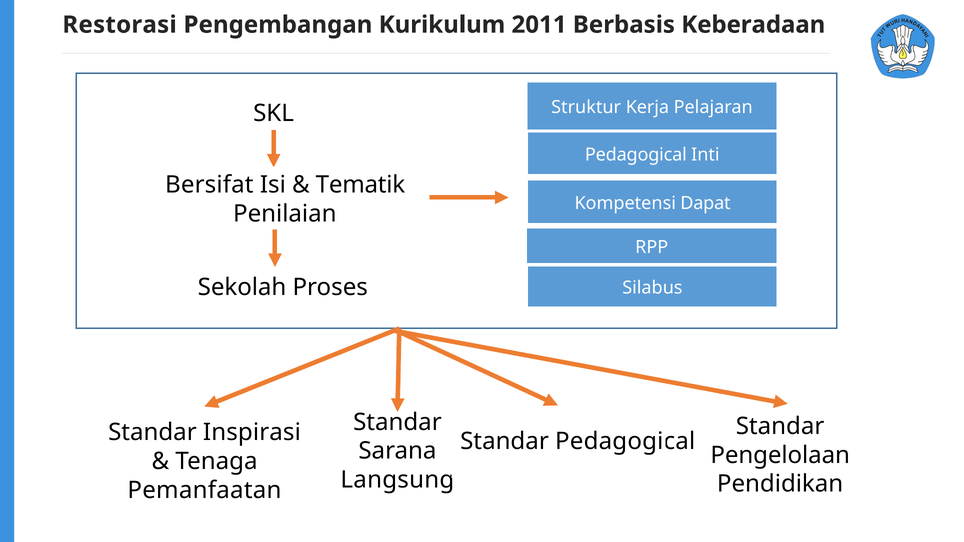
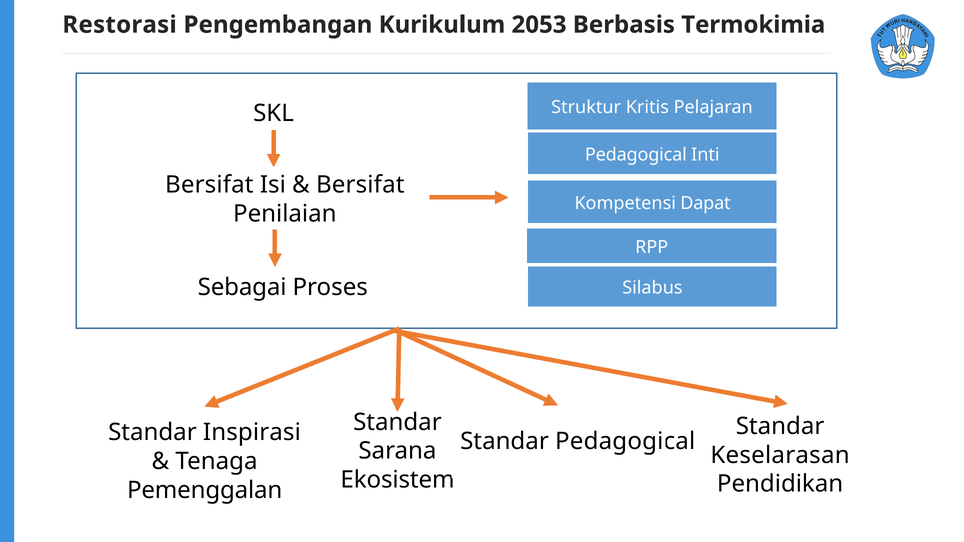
2011: 2011 -> 2053 (539, 25)
Keberadaan: Keberadaan -> Termokimia (753, 25)
Kerja: Kerja -> Kritis (647, 107)
Tematik: Tematik -> Bersifat (360, 185)
Sekolah: Sekolah -> Sebagai (242, 288)
Pengelolaan: Pengelolaan -> Keselarasan (780, 455)
Langsung: Langsung -> Ekosistem (398, 480)
Pemanfaatan: Pemanfaatan -> Pemenggalan (205, 490)
